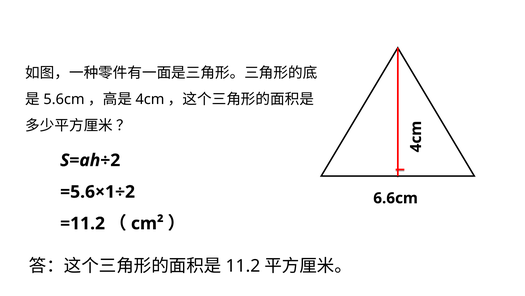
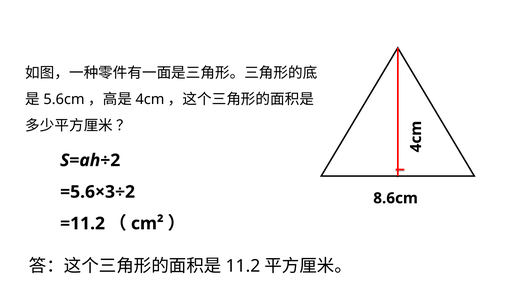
=5.6×1÷2: =5.6×1÷2 -> =5.6×3÷2 (98, 191)
6.6cm: 6.6cm -> 8.6cm (396, 198)
